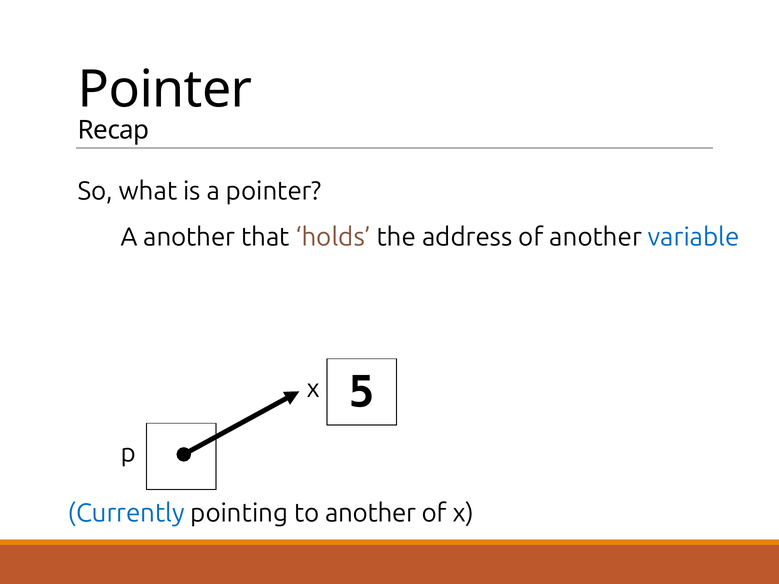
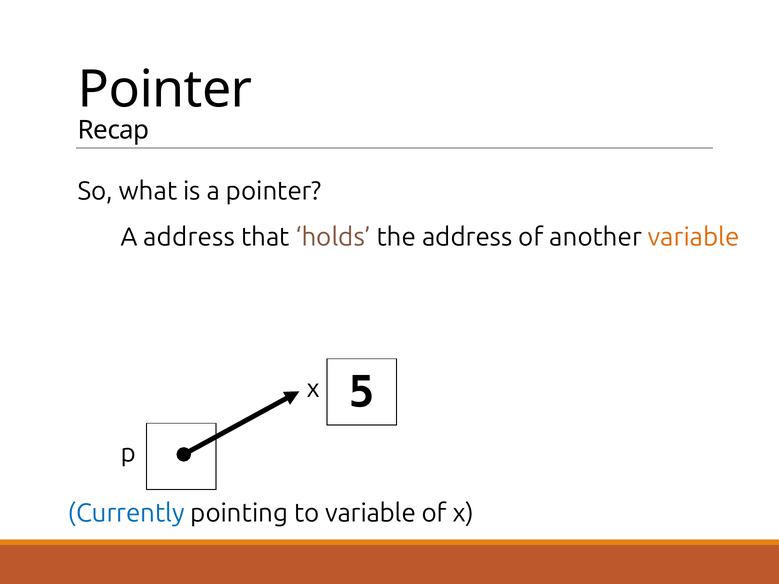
A another: another -> address (189, 237)
variable colour: blue -> orange (694, 237)
to another: another -> variable (371, 514)
